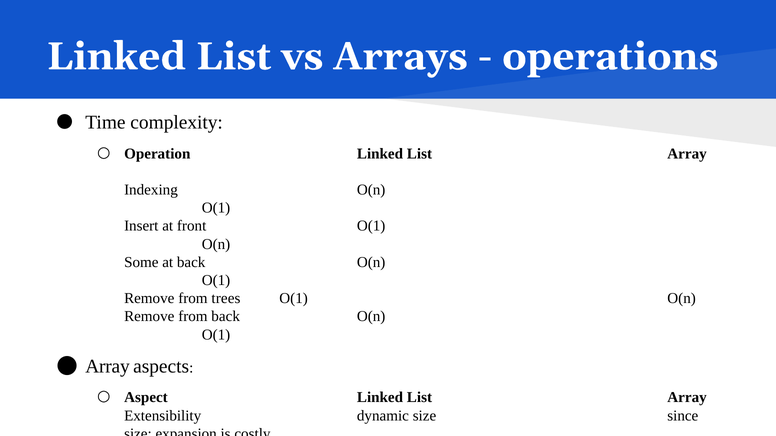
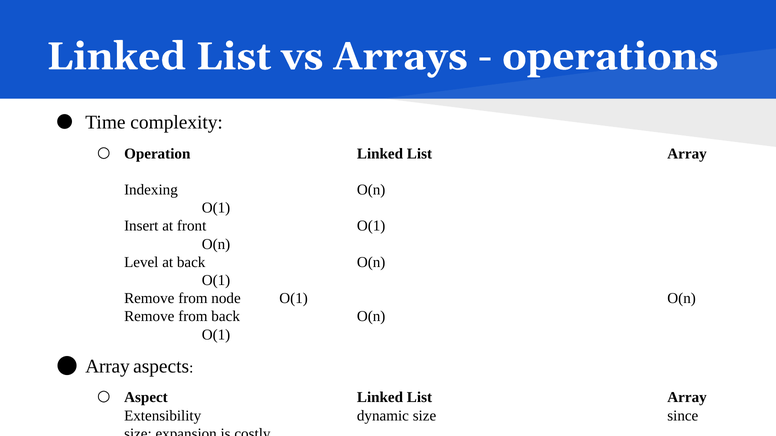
Some: Some -> Level (141, 262)
trees: trees -> node (226, 299)
